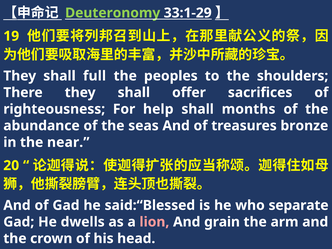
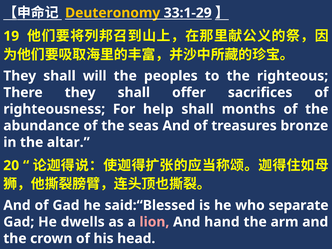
Deuteronomy colour: light green -> yellow (113, 13)
full: full -> will (95, 76)
shoulders: shoulders -> righteous (293, 76)
near: near -> altar (68, 142)
grain: grain -> hand (222, 222)
